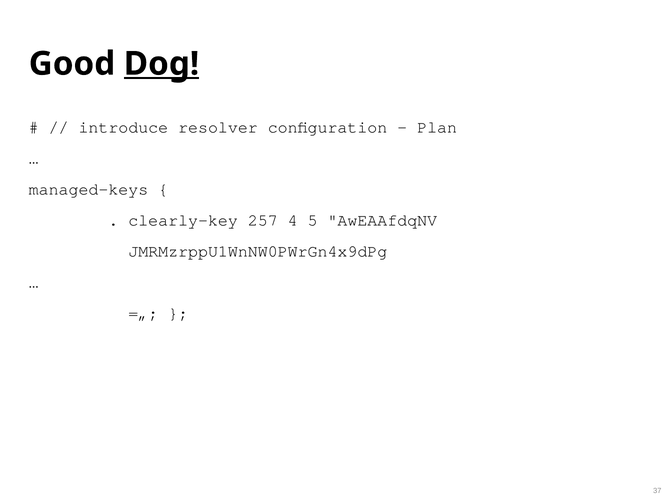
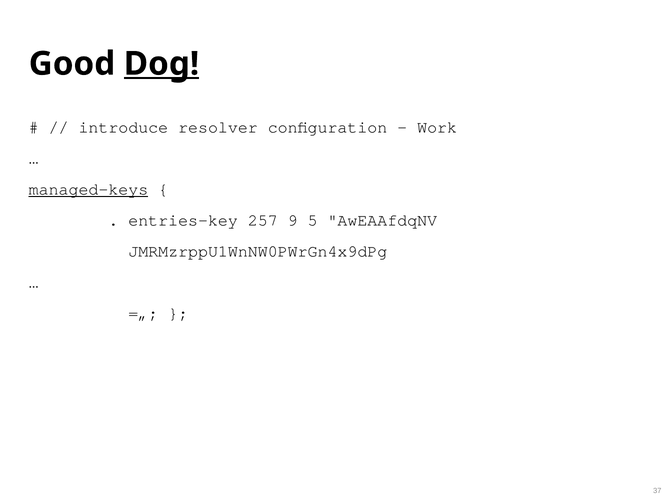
Plan: Plan -> Work (437, 127)
managed-keys underline: none -> present (88, 189)
clearly-key: clearly-key -> entries-key (183, 220)
4: 4 -> 9 (293, 220)
